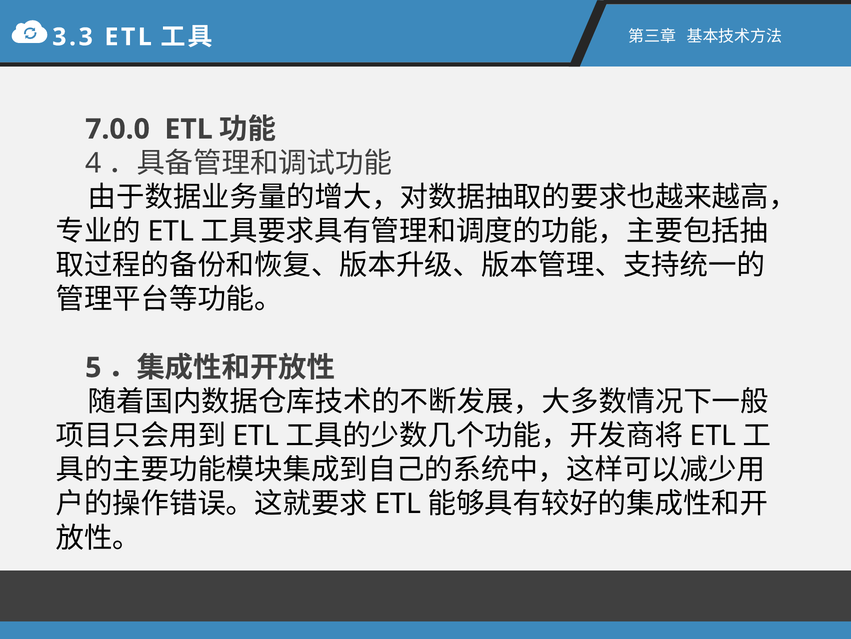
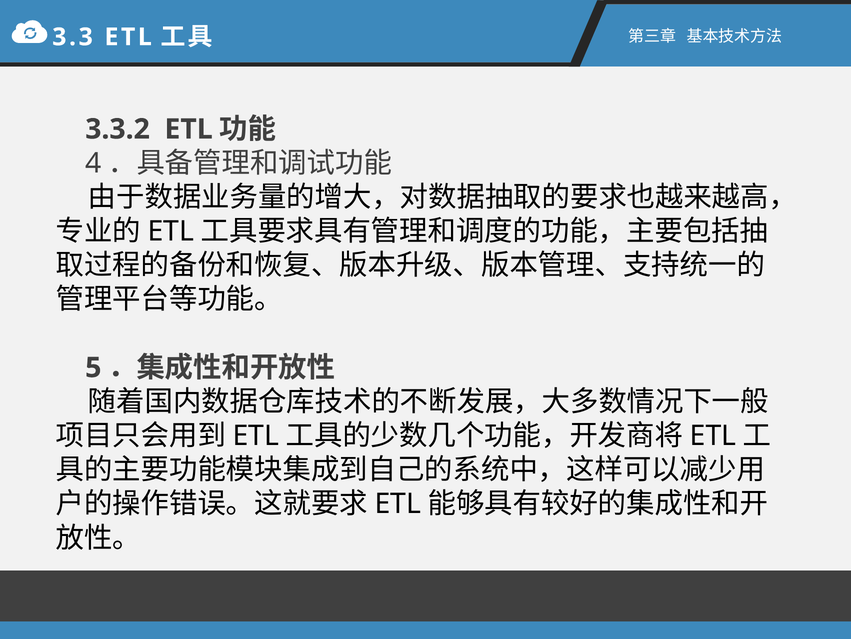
7.0.0: 7.0.0 -> 3.3.2 (118, 129)
